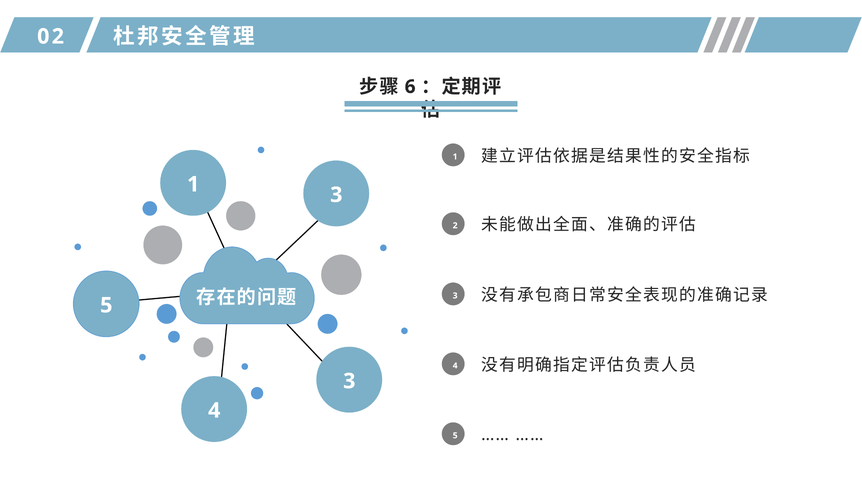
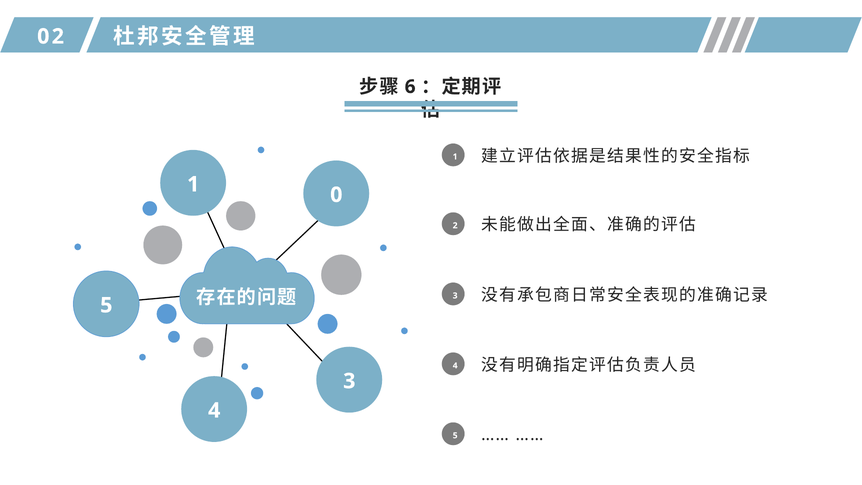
1 3: 3 -> 0 (336, 195)
